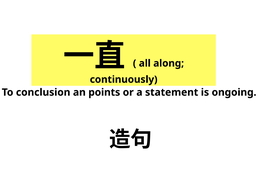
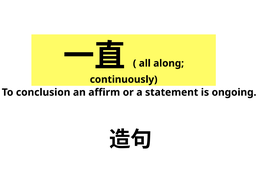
points: points -> affirm (104, 92)
